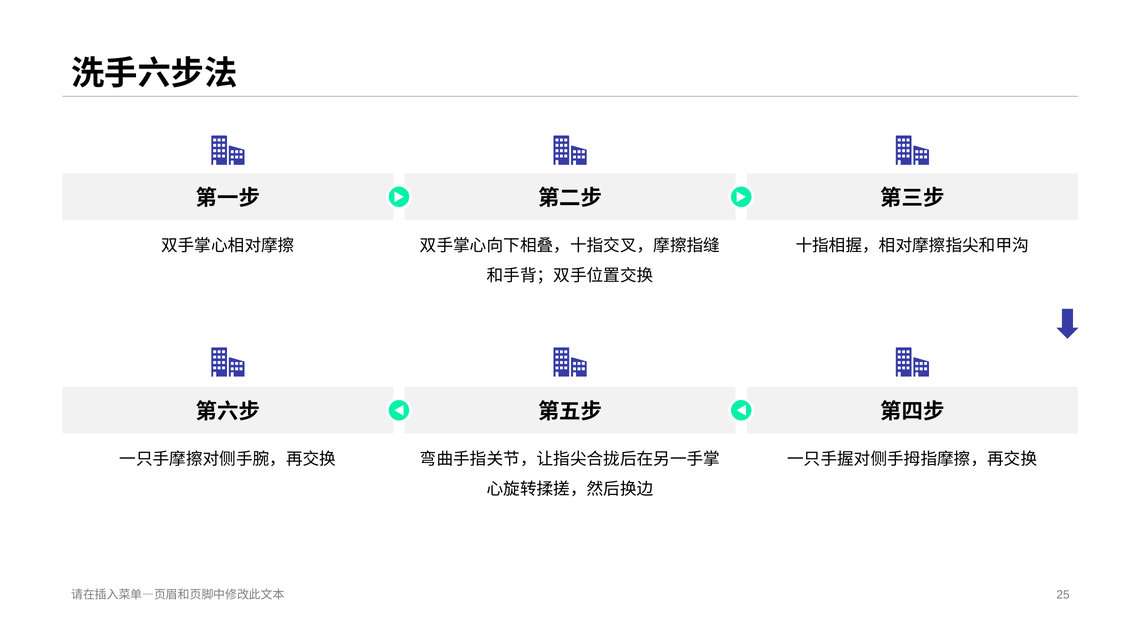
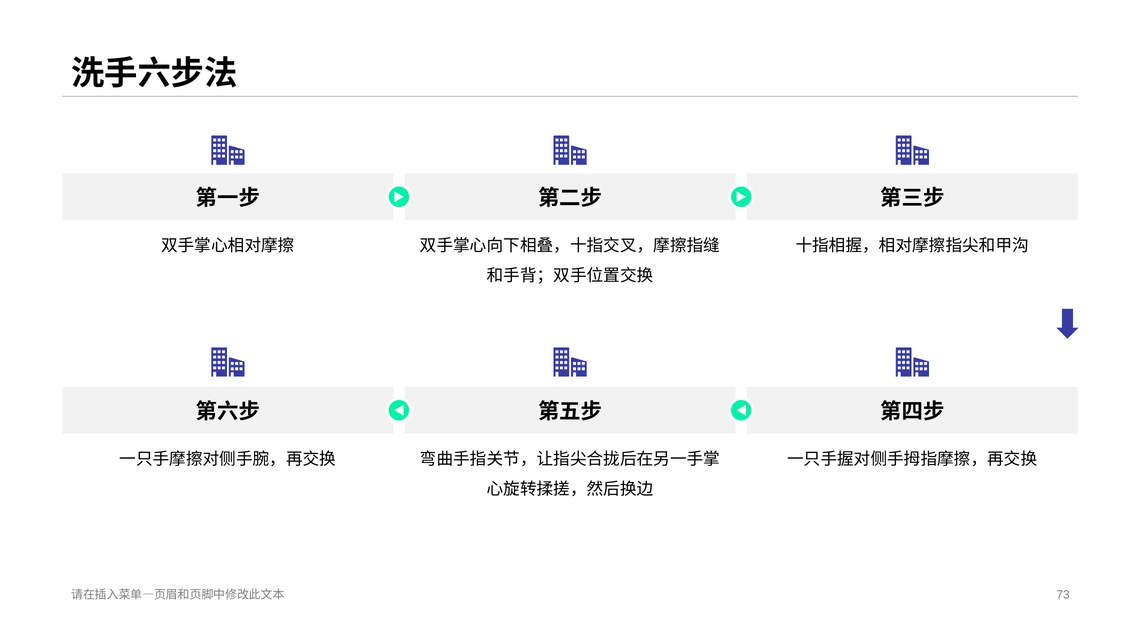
25: 25 -> 73 (1063, 594)
